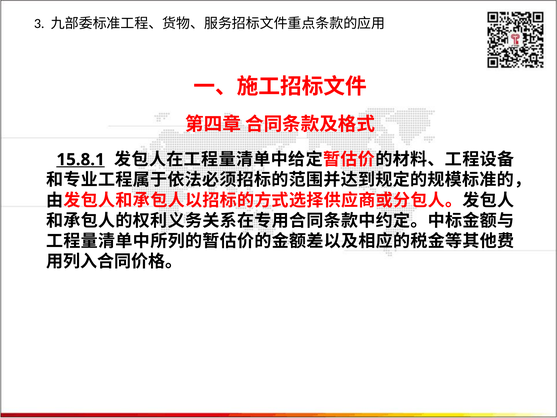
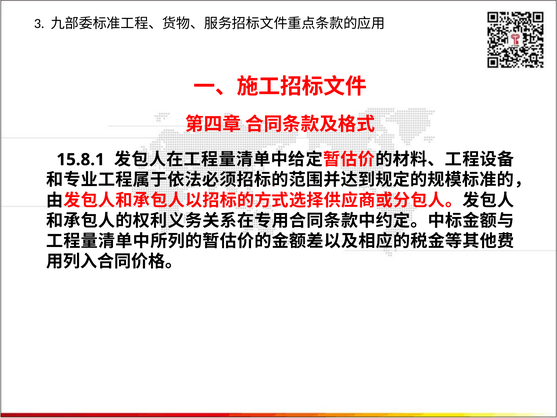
15.8.1 underline: present -> none (81, 160)
